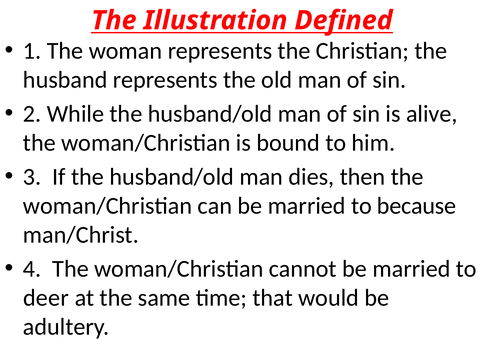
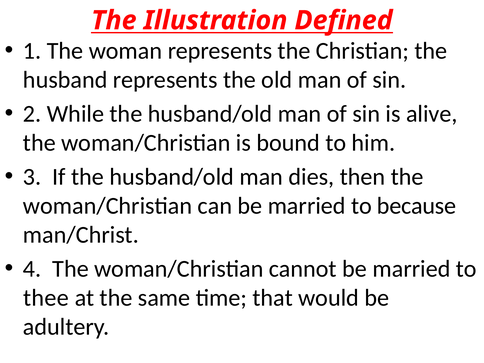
deer: deer -> thee (46, 298)
